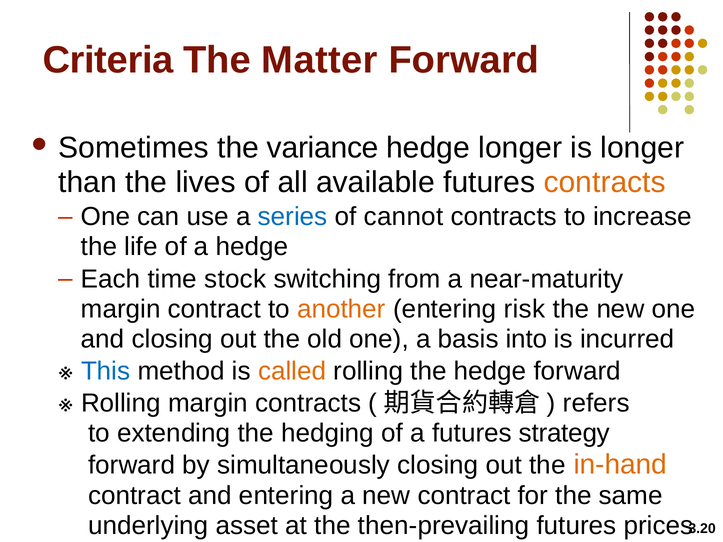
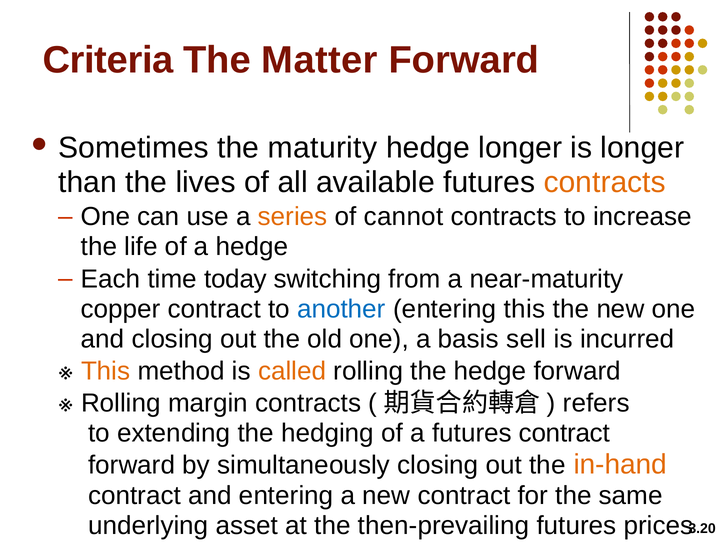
variance: variance -> maturity (323, 148)
series colour: blue -> orange (293, 217)
stock: stock -> today (235, 279)
margin: margin -> copper (121, 309)
another colour: orange -> blue (341, 309)
entering risk: risk -> this (525, 309)
into: into -> sell (526, 339)
This colour: blue -> orange (106, 371)
futures strategy: strategy -> contract (564, 433)
